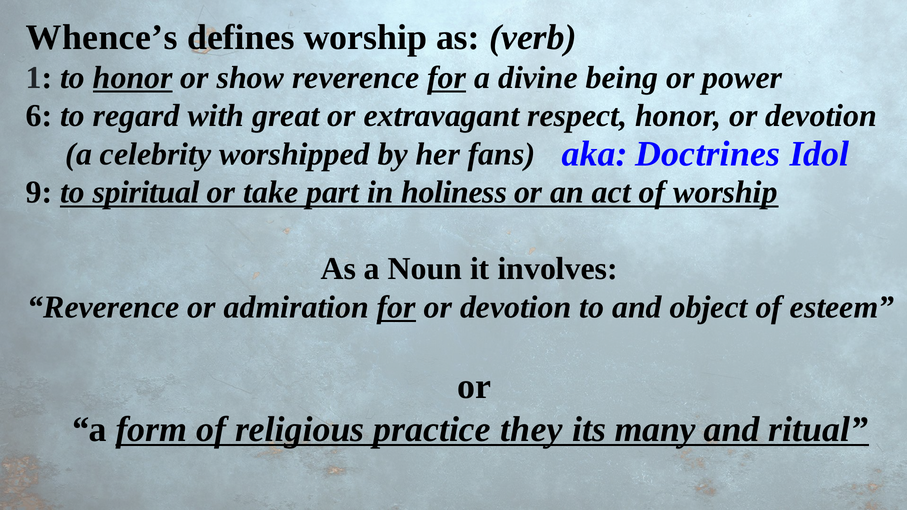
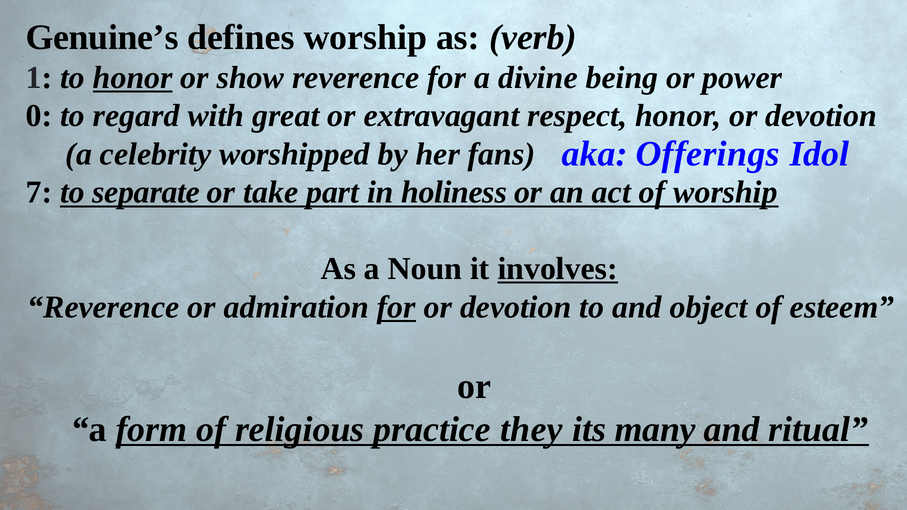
Whence’s: Whence’s -> Genuine’s (102, 37)
for underline: present -> none (447, 78)
6: 6 -> 0 (39, 116)
Doctrines: Doctrines -> Offerings (708, 154)
9: 9 -> 7 (39, 192)
spiritual: spiritual -> separate (146, 192)
involves underline: none -> present (558, 269)
